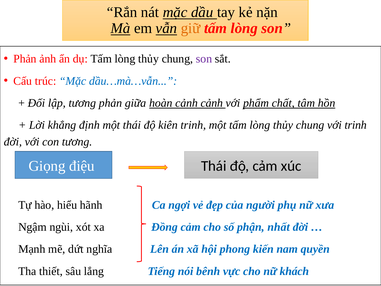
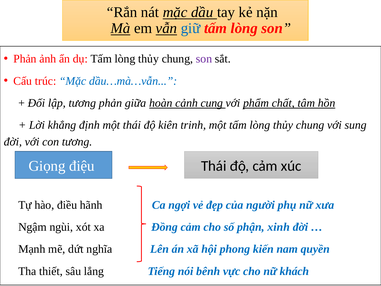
giữ colour: orange -> blue (191, 28)
cảnh cảnh: cảnh -> cung (212, 103)
với trinh: trinh -> sung (356, 125)
hiểu: hiểu -> điều (67, 205)
nhất: nhất -> xinh (279, 227)
